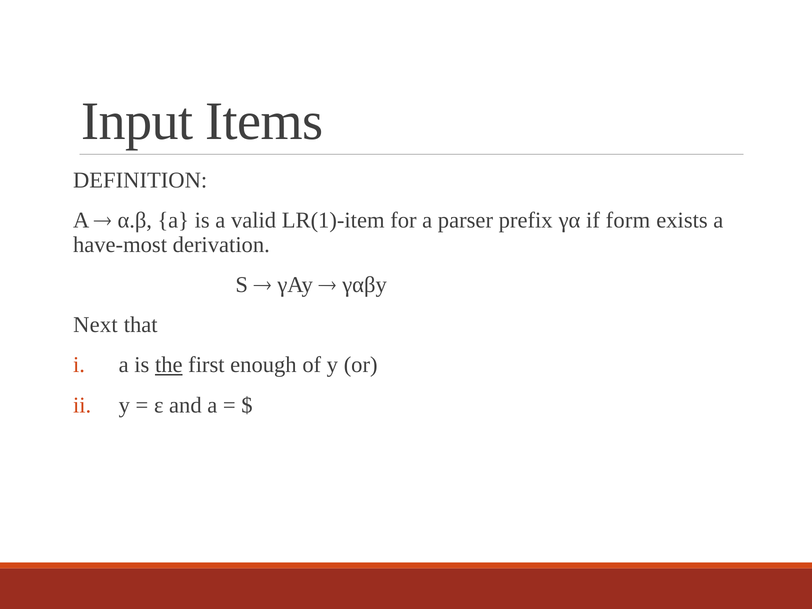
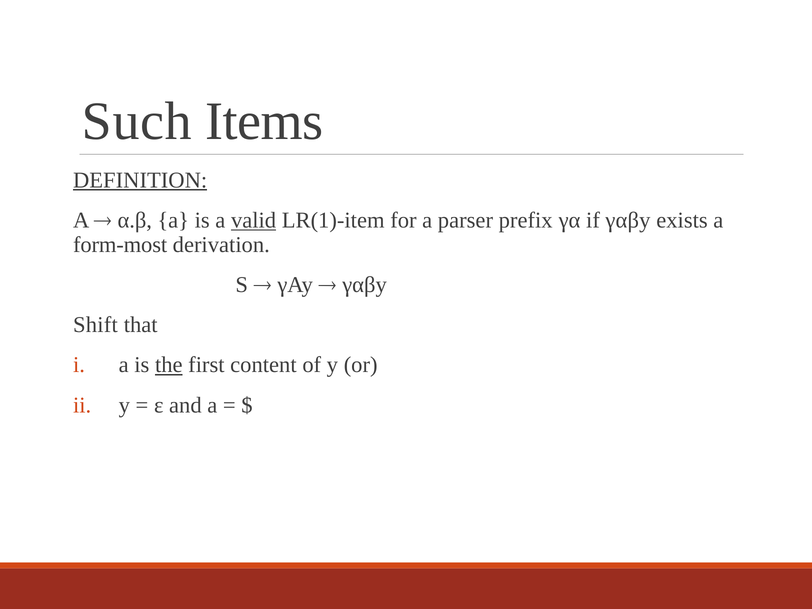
Input: Input -> Such (137, 121)
DEFINITION underline: none -> present (140, 180)
valid underline: none -> present (254, 220)
if form: form -> γαβy (628, 220)
have-most: have-most -> form-most (120, 245)
Next: Next -> Shift (95, 325)
enough: enough -> content (263, 365)
